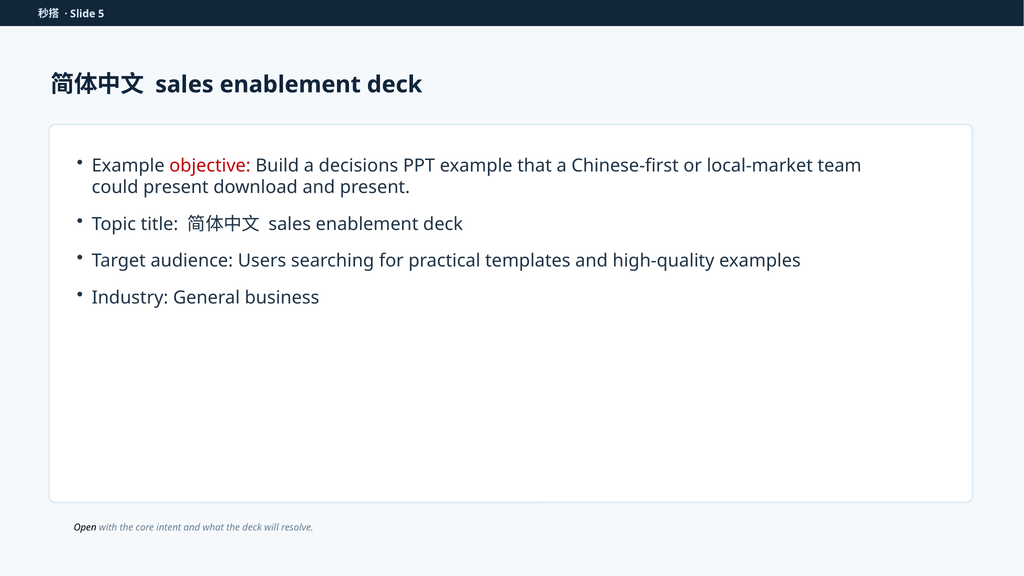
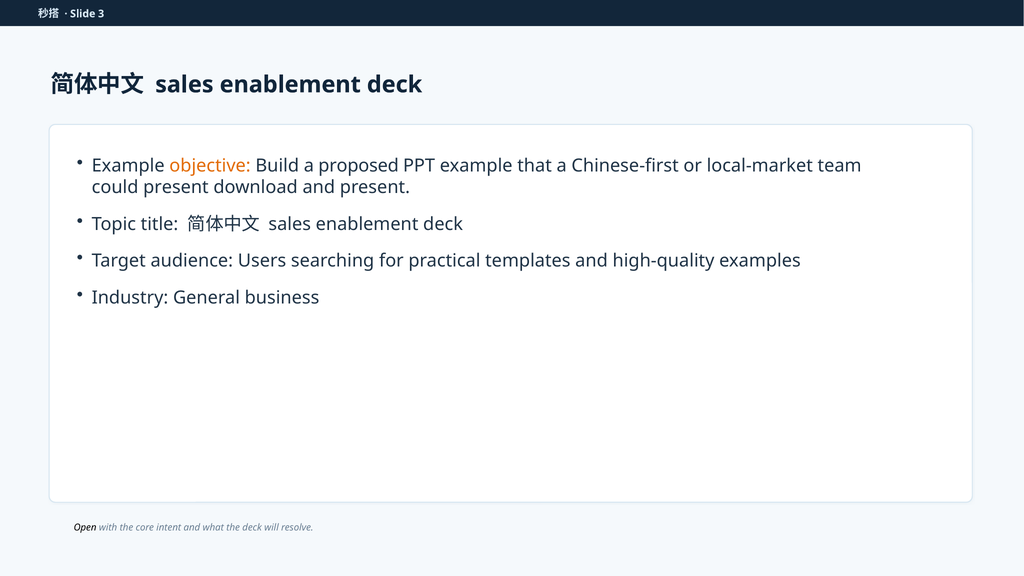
5: 5 -> 3 (101, 14)
objective colour: red -> orange (210, 166)
decisions: decisions -> proposed (359, 166)
